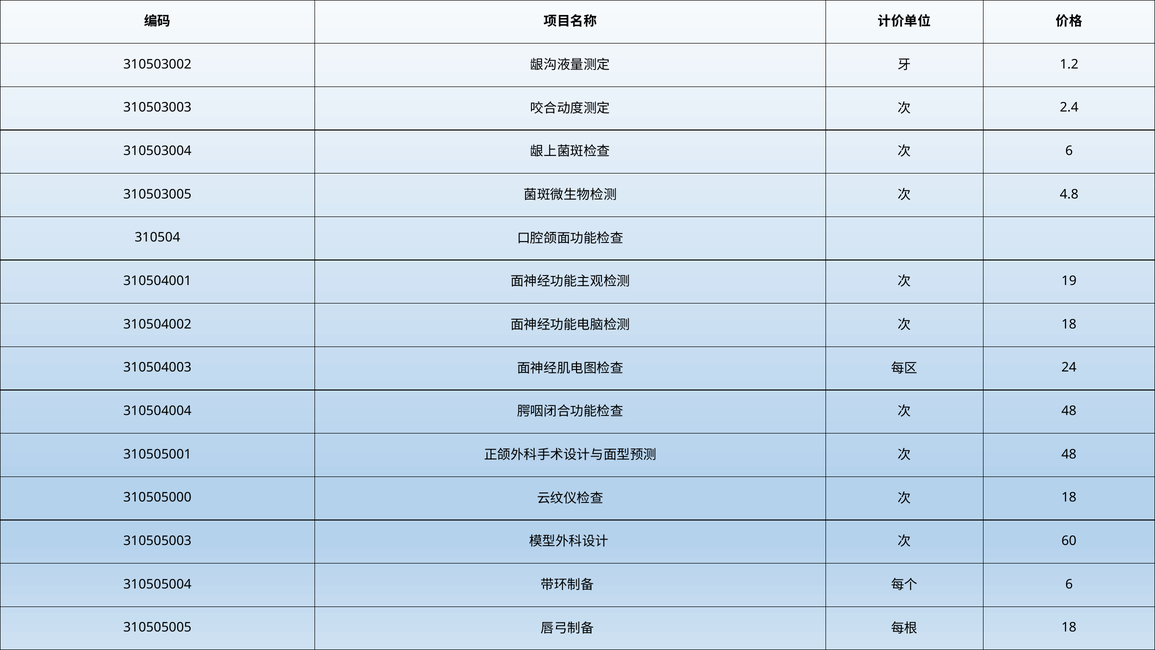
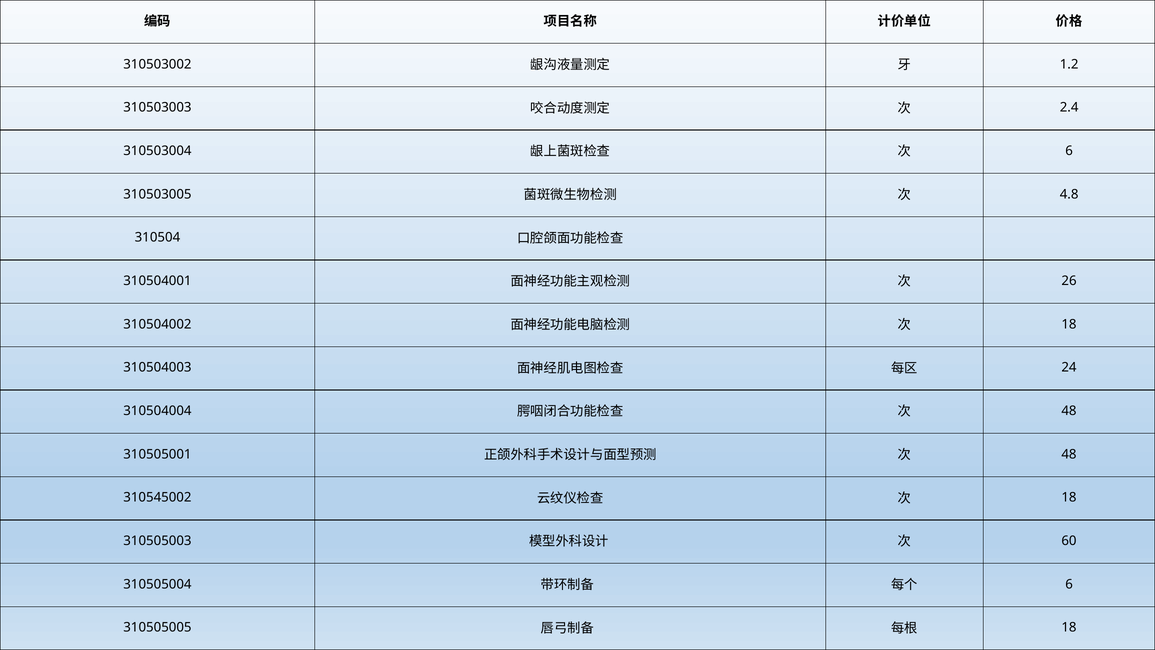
19: 19 -> 26 (1069, 281)
310505000: 310505000 -> 310545002 (157, 497)
